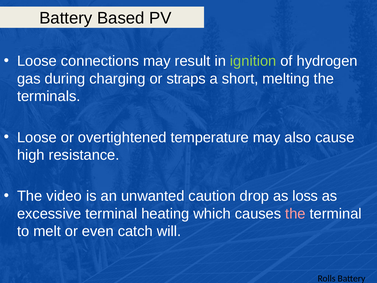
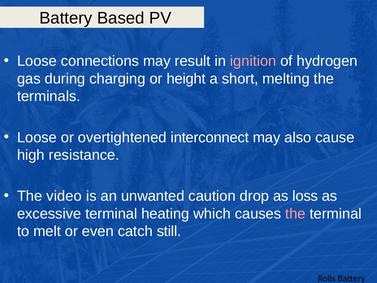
ignition colour: light green -> pink (253, 61)
straps: straps -> height (186, 79)
temperature: temperature -> interconnect (210, 137)
will: will -> still (169, 231)
